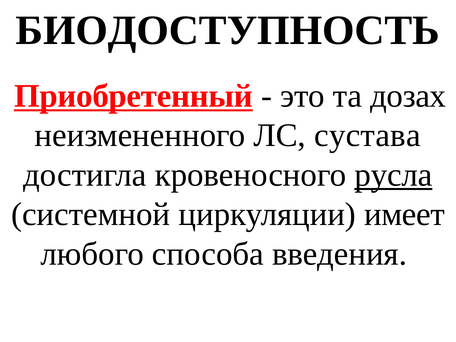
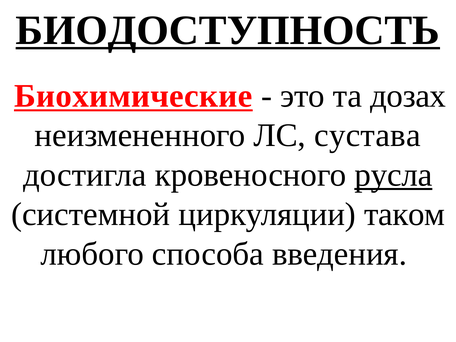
БИОДОСТУПНОСТЬ underline: none -> present (228, 30)
Приобретенный: Приобретенный -> Биохимические (133, 96)
имеет: имеет -> таком (405, 214)
